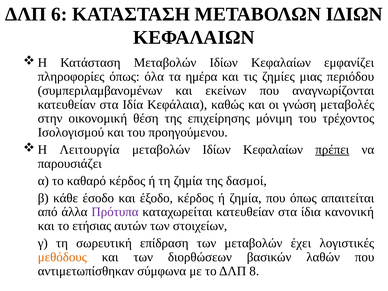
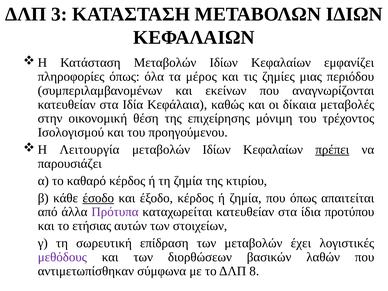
6: 6 -> 3 (59, 14)
ημέρα: ημέρα -> μέρος (201, 77)
γνώση: γνώση -> δίκαια (299, 105)
δασμοί: δασμοί -> κτιρίου (246, 181)
έσοδο underline: none -> present (98, 198)
κανονική: κανονική -> προτύπου (349, 212)
μεθόδους colour: orange -> purple (62, 257)
